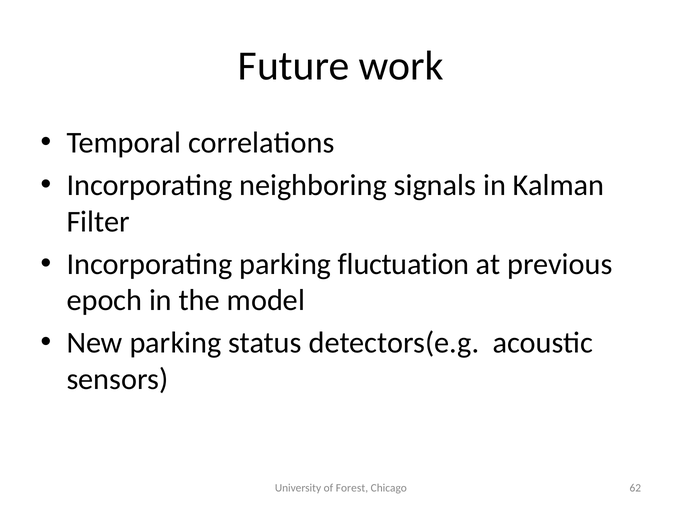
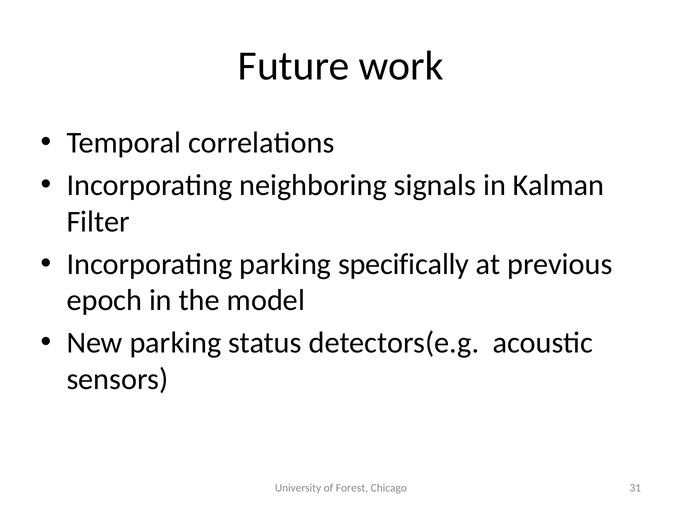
fluctuation: fluctuation -> specifically (404, 264)
62: 62 -> 31 (635, 488)
